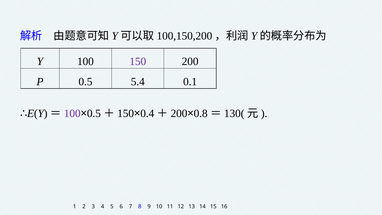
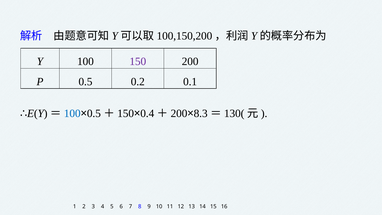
5.4: 5.4 -> 0.2 (138, 82)
100 colour: purple -> blue (72, 113)
0.8: 0.8 -> 8.3 (201, 113)
